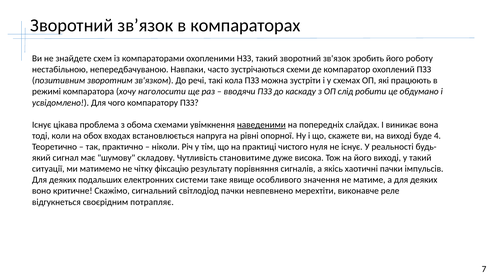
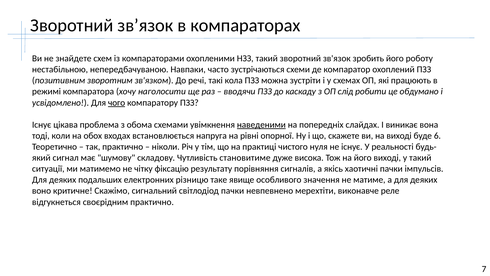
чого underline: none -> present (117, 103)
4: 4 -> 6 (437, 136)
системи: системи -> різницю (192, 180)
своєрідним потрапляє: потрапляє -> практично (152, 202)
